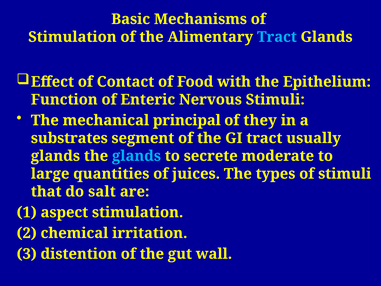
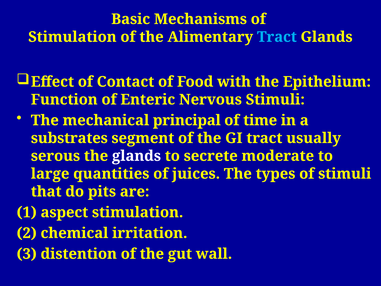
they: they -> time (260, 120)
glands: glands -> serous (55, 156)
glands colour: light blue -> white (136, 156)
salt: salt -> pits (102, 191)
